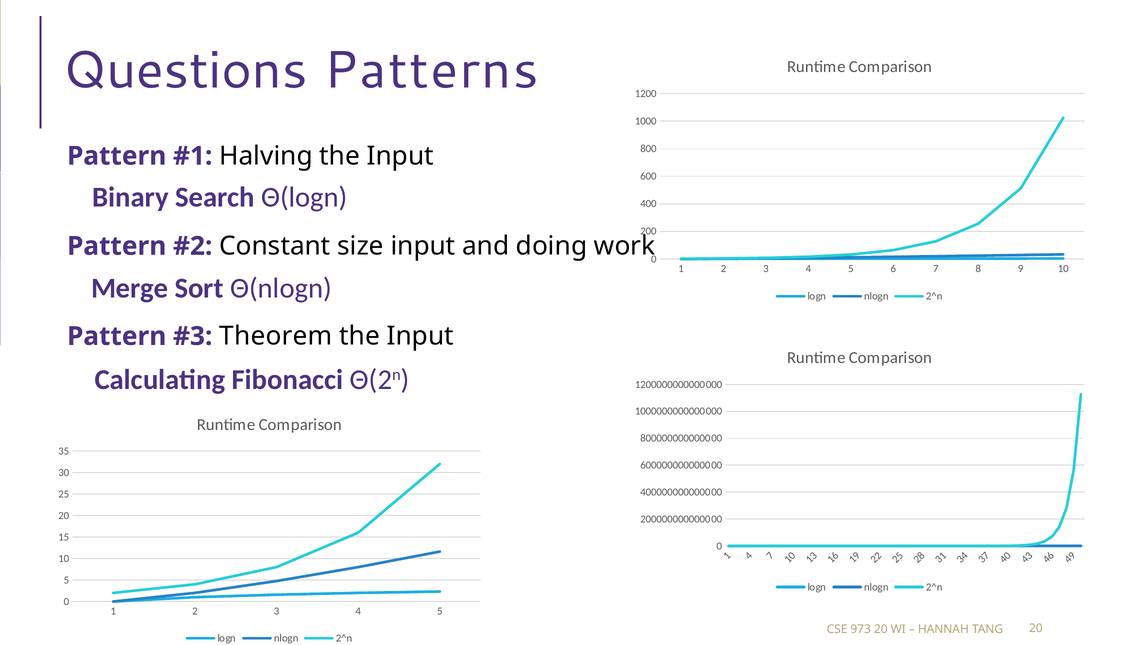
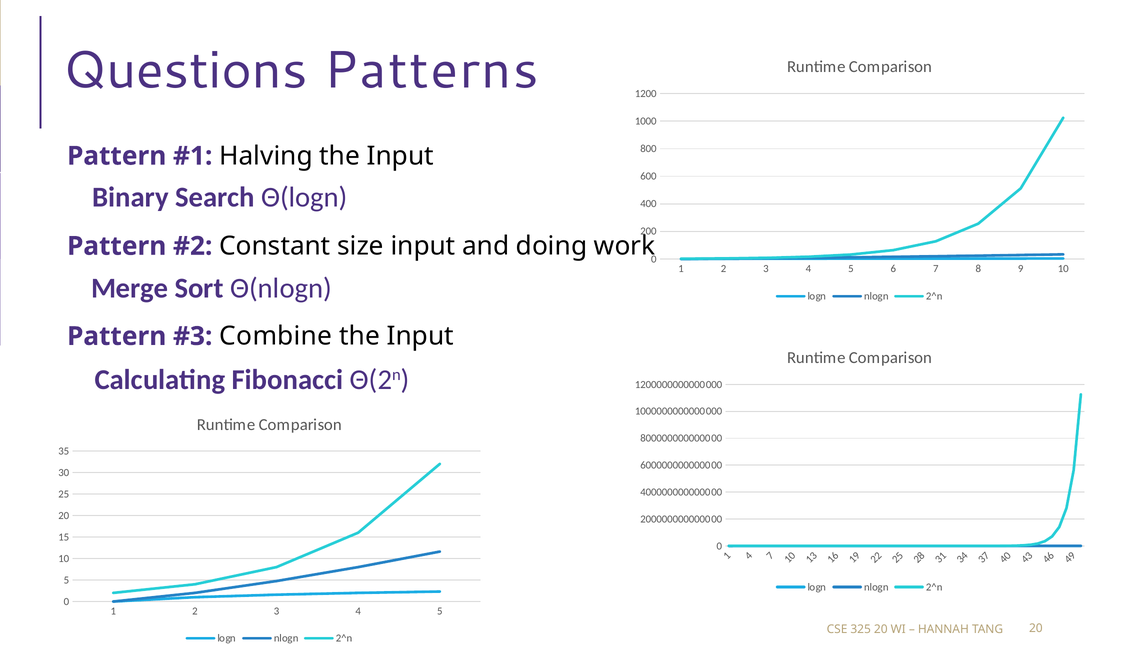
Theorem: Theorem -> Combine (276, 337)
973: 973 -> 325 (861, 630)
